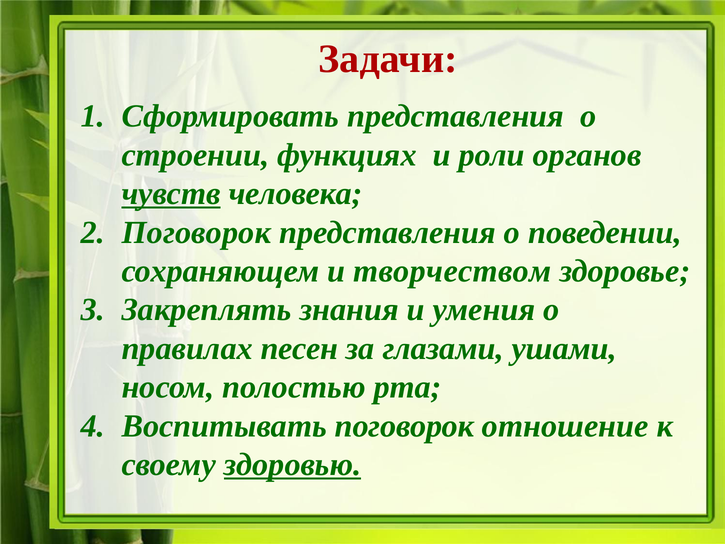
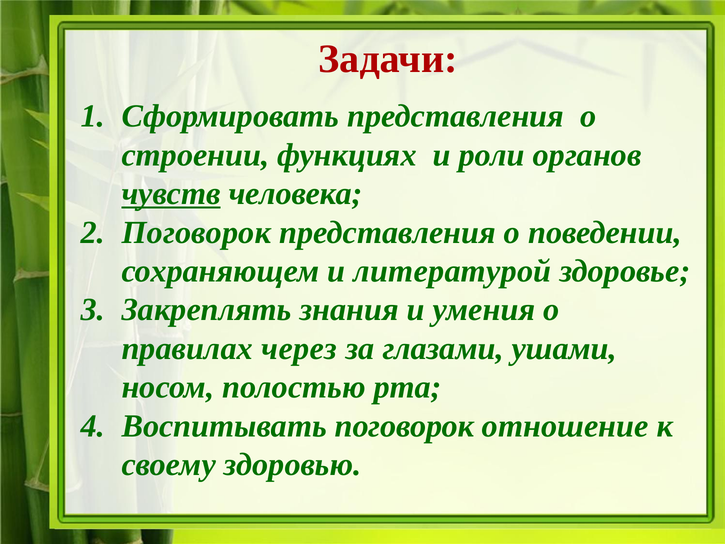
творчеством: творчеством -> литературой (452, 271)
песен: песен -> через (299, 348)
здоровью underline: present -> none (293, 464)
